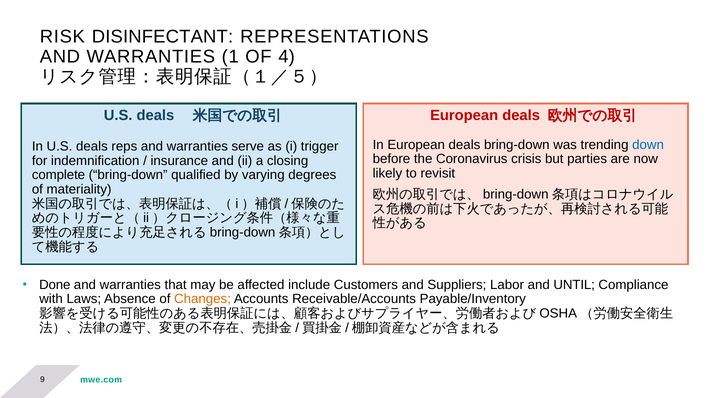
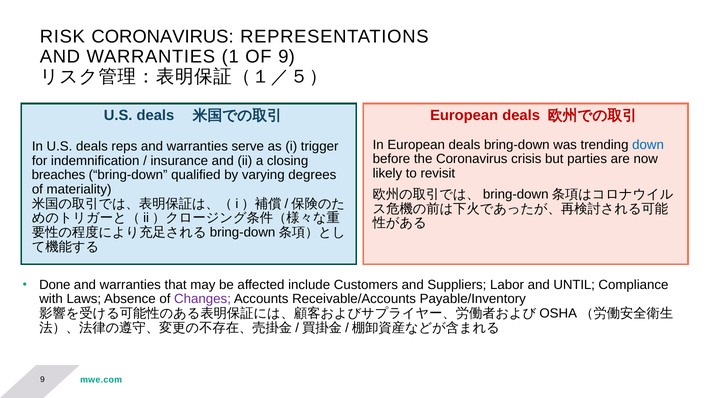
RISK DISINFECTANT: DISINFECTANT -> CORONAVIRUS (163, 37)
OF 4: 4 -> 9 (287, 57)
complete: complete -> breaches (59, 175)
Changes colour: orange -> purple (203, 299)
